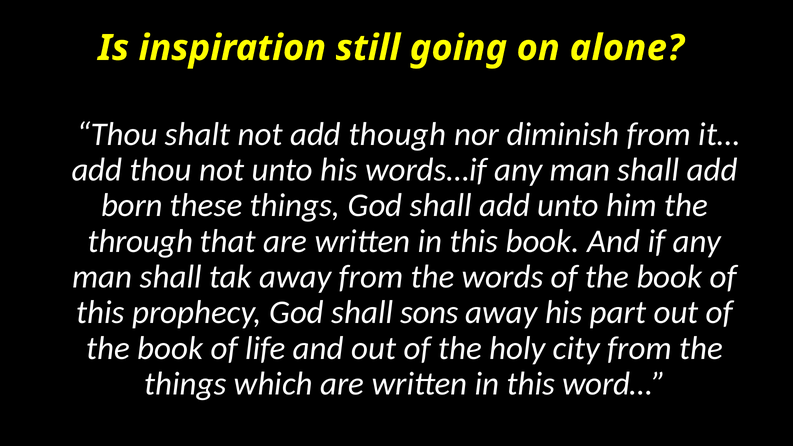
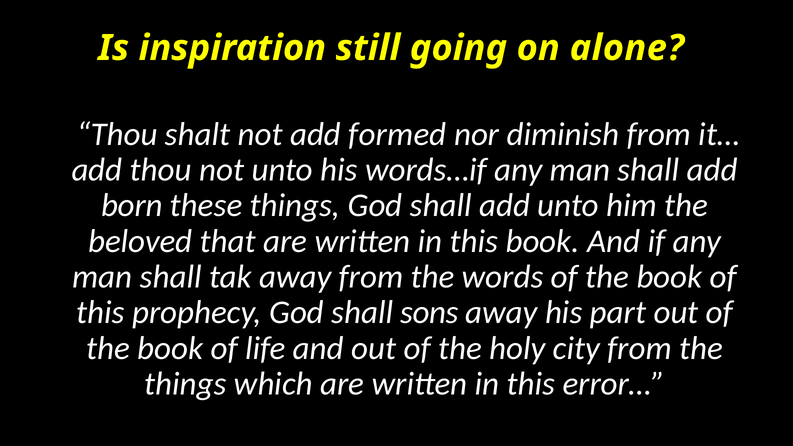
though: though -> formed (397, 134)
through: through -> beloved (140, 241)
word…: word… -> error… (614, 384)
